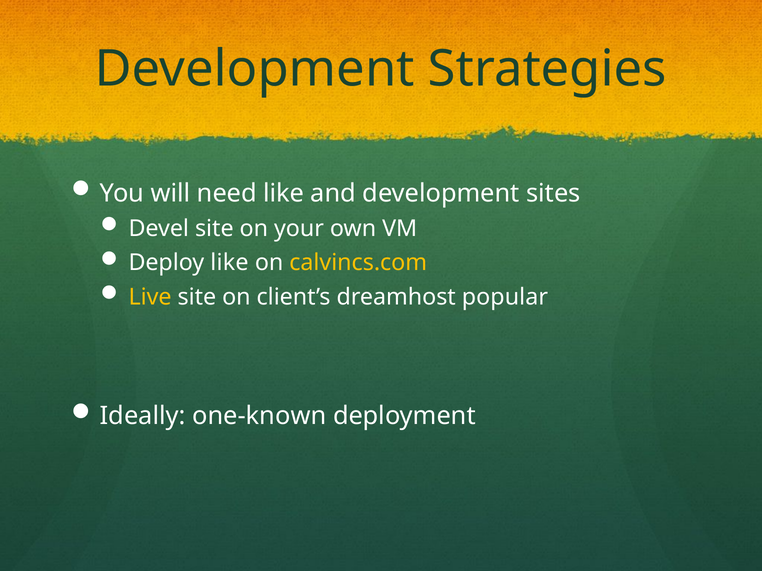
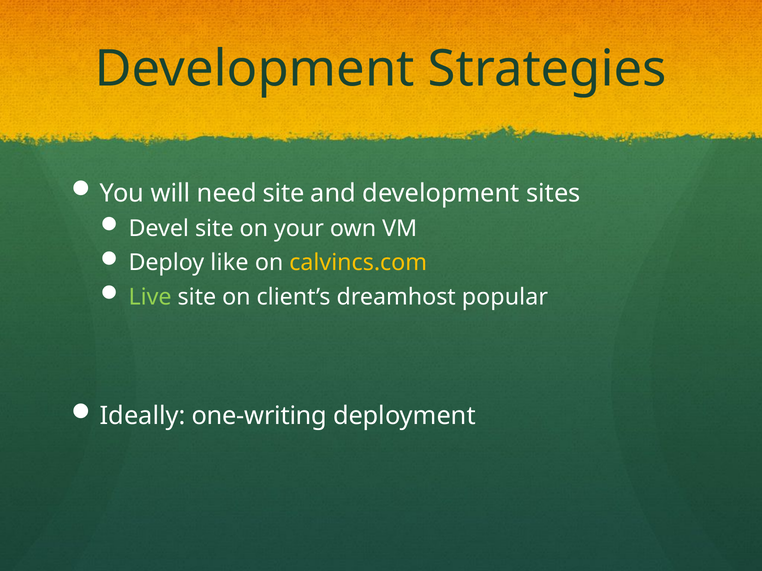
need like: like -> site (284, 193)
Live colour: yellow -> light green (150, 297)
one-known: one-known -> one-writing (259, 416)
